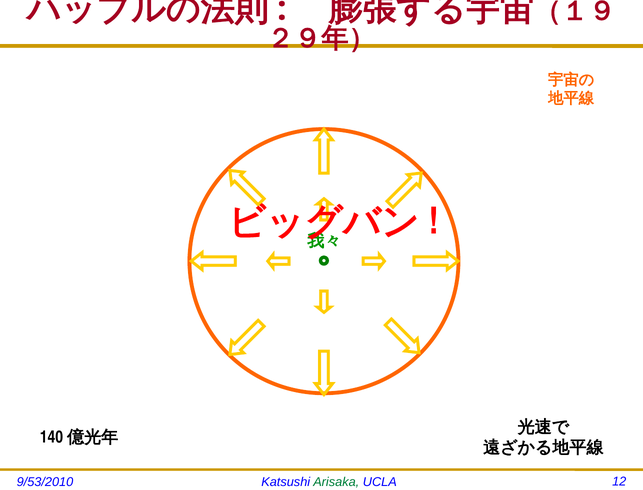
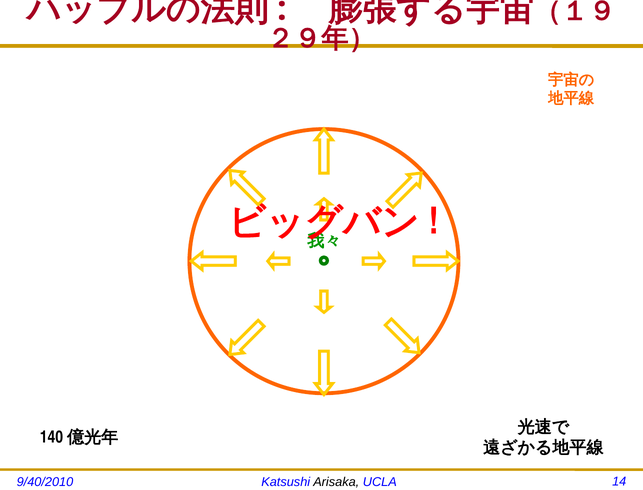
9/53/2010: 9/53/2010 -> 9/40/2010 (45, 482)
Arisaka colour: green -> black (336, 482)
12: 12 -> 14 (619, 481)
